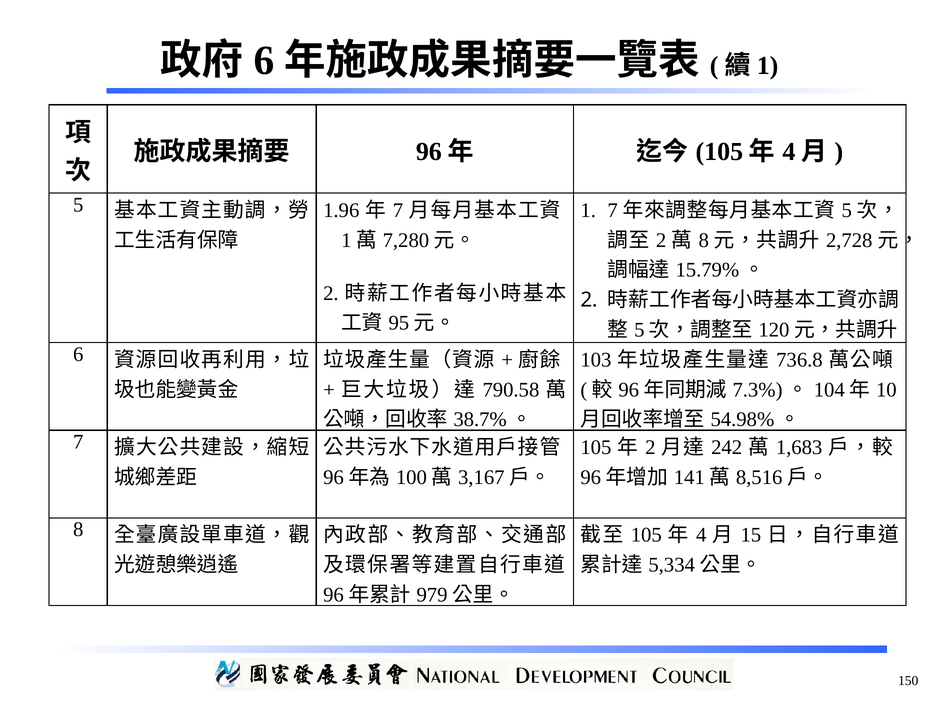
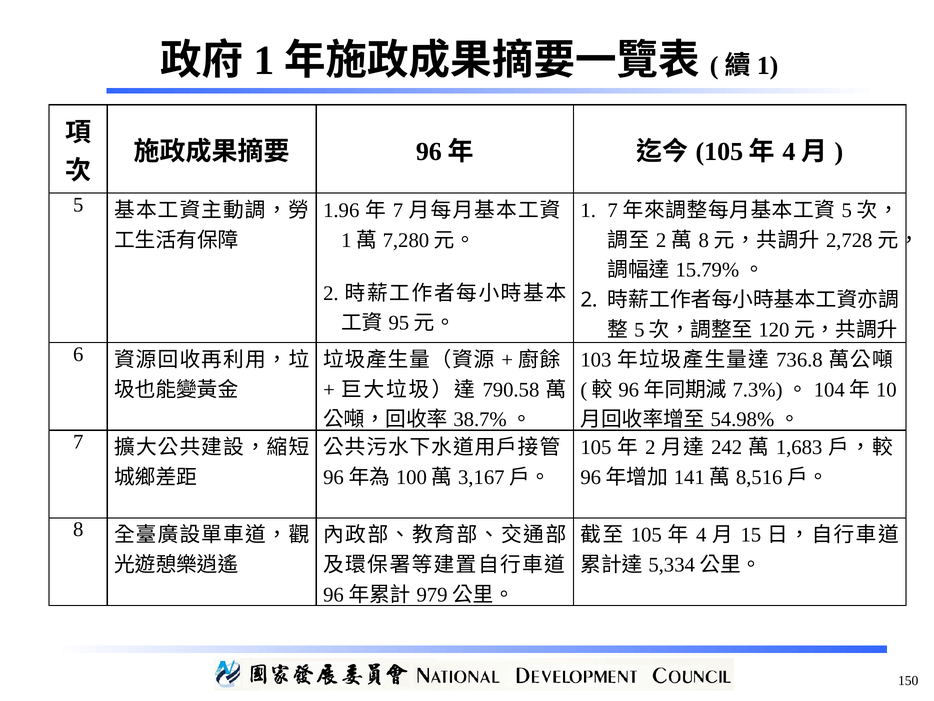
6: 6 -> 1 (264, 61)
